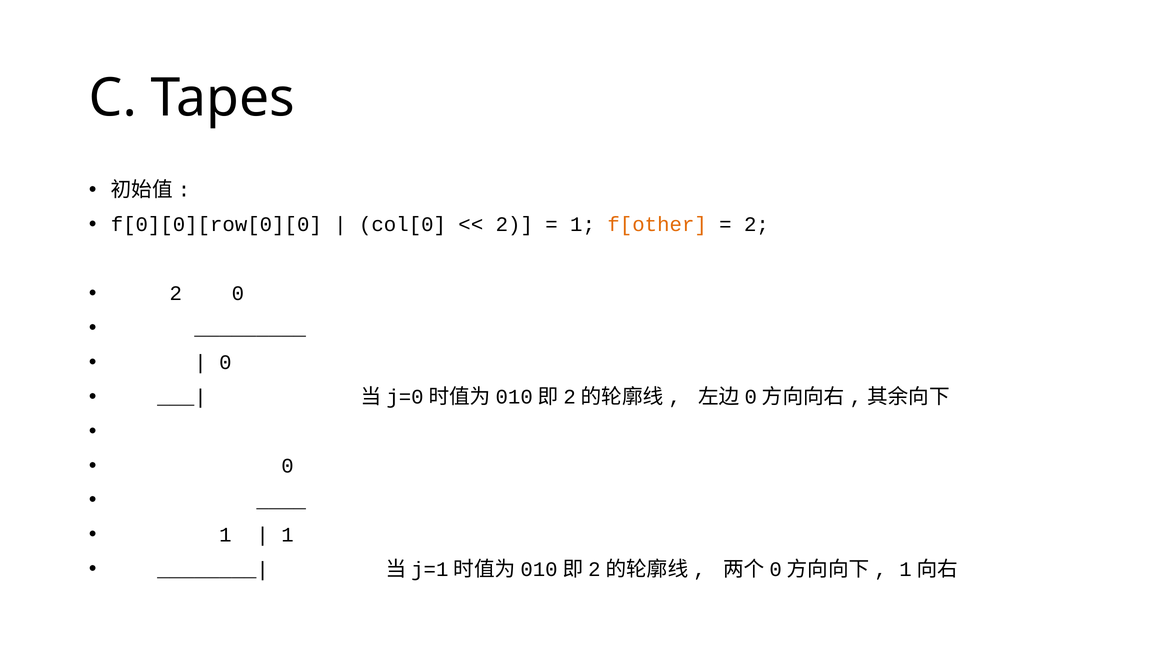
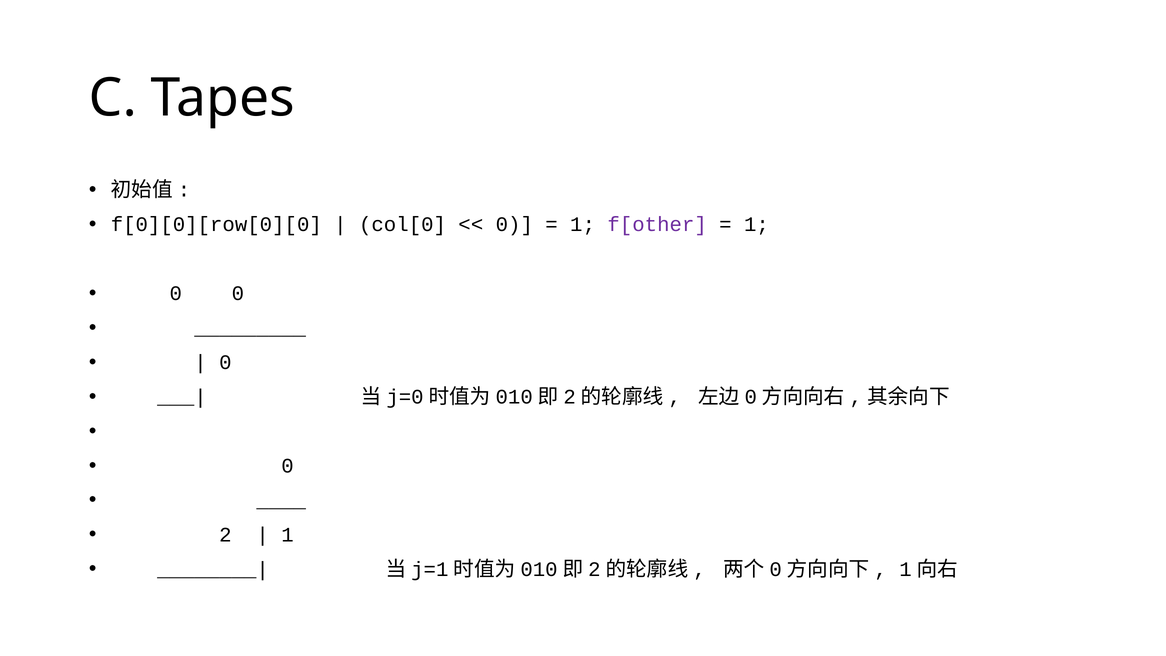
2: 2 -> 0 (514, 224)
f[other colour: orange -> purple (657, 224)
2: 2 -> 1 (756, 224)
2: 2 -> 0 (176, 293)
1: 1 -> 2 (225, 535)
